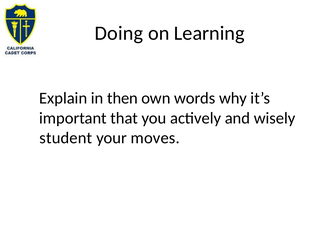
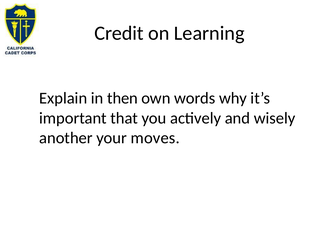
Doing: Doing -> Credit (119, 33)
student: student -> another (66, 138)
